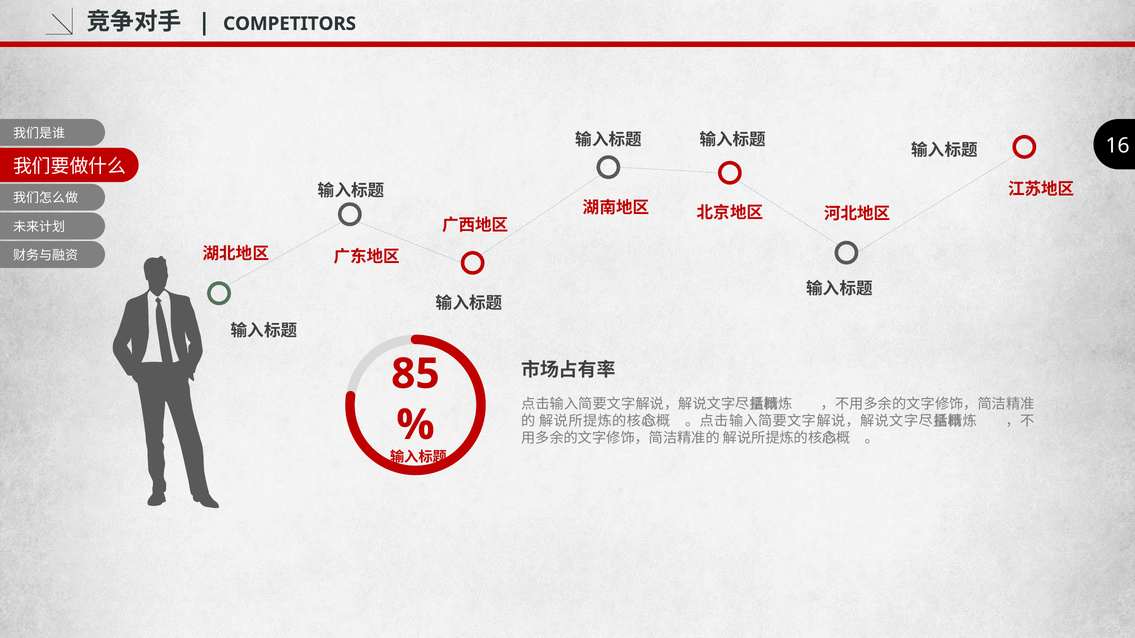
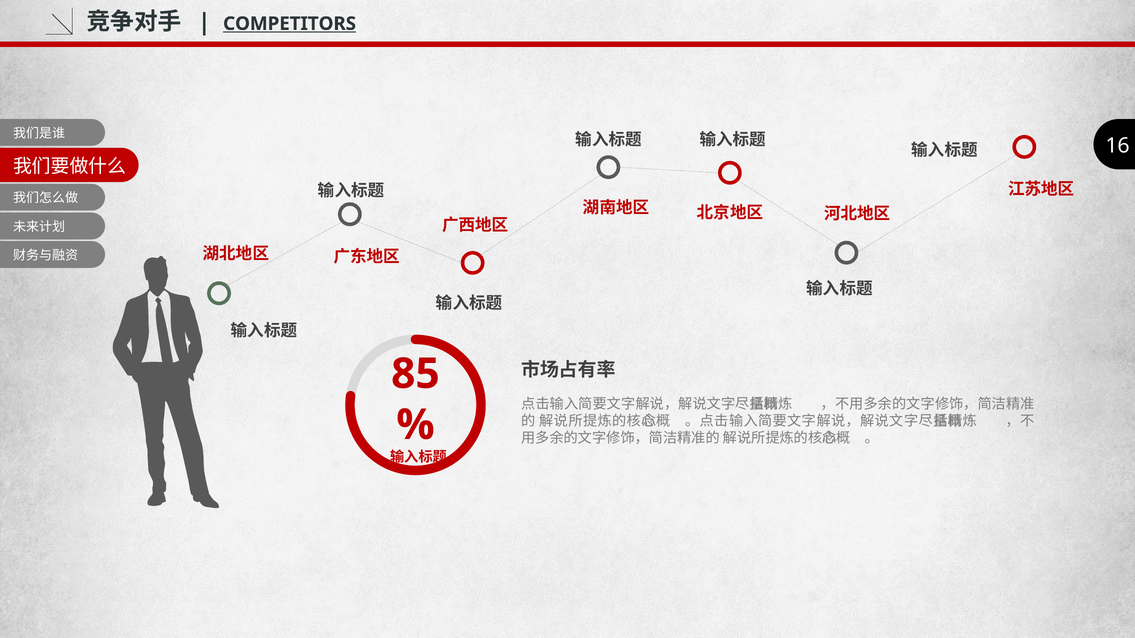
COMPETITORS underline: none -> present (290, 24)
